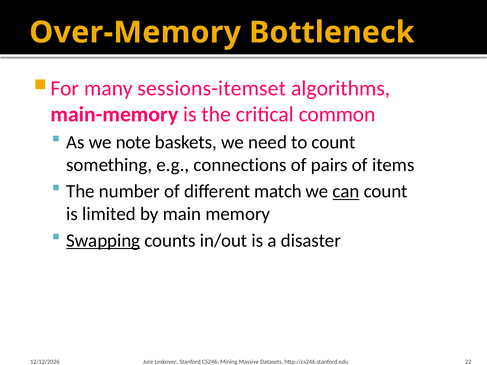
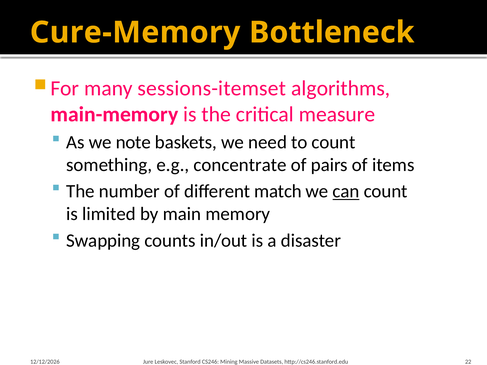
Over-Memory: Over-Memory -> Cure-Memory (135, 32)
common: common -> measure (337, 114)
connections: connections -> concentrate (240, 165)
Swapping underline: present -> none (103, 241)
